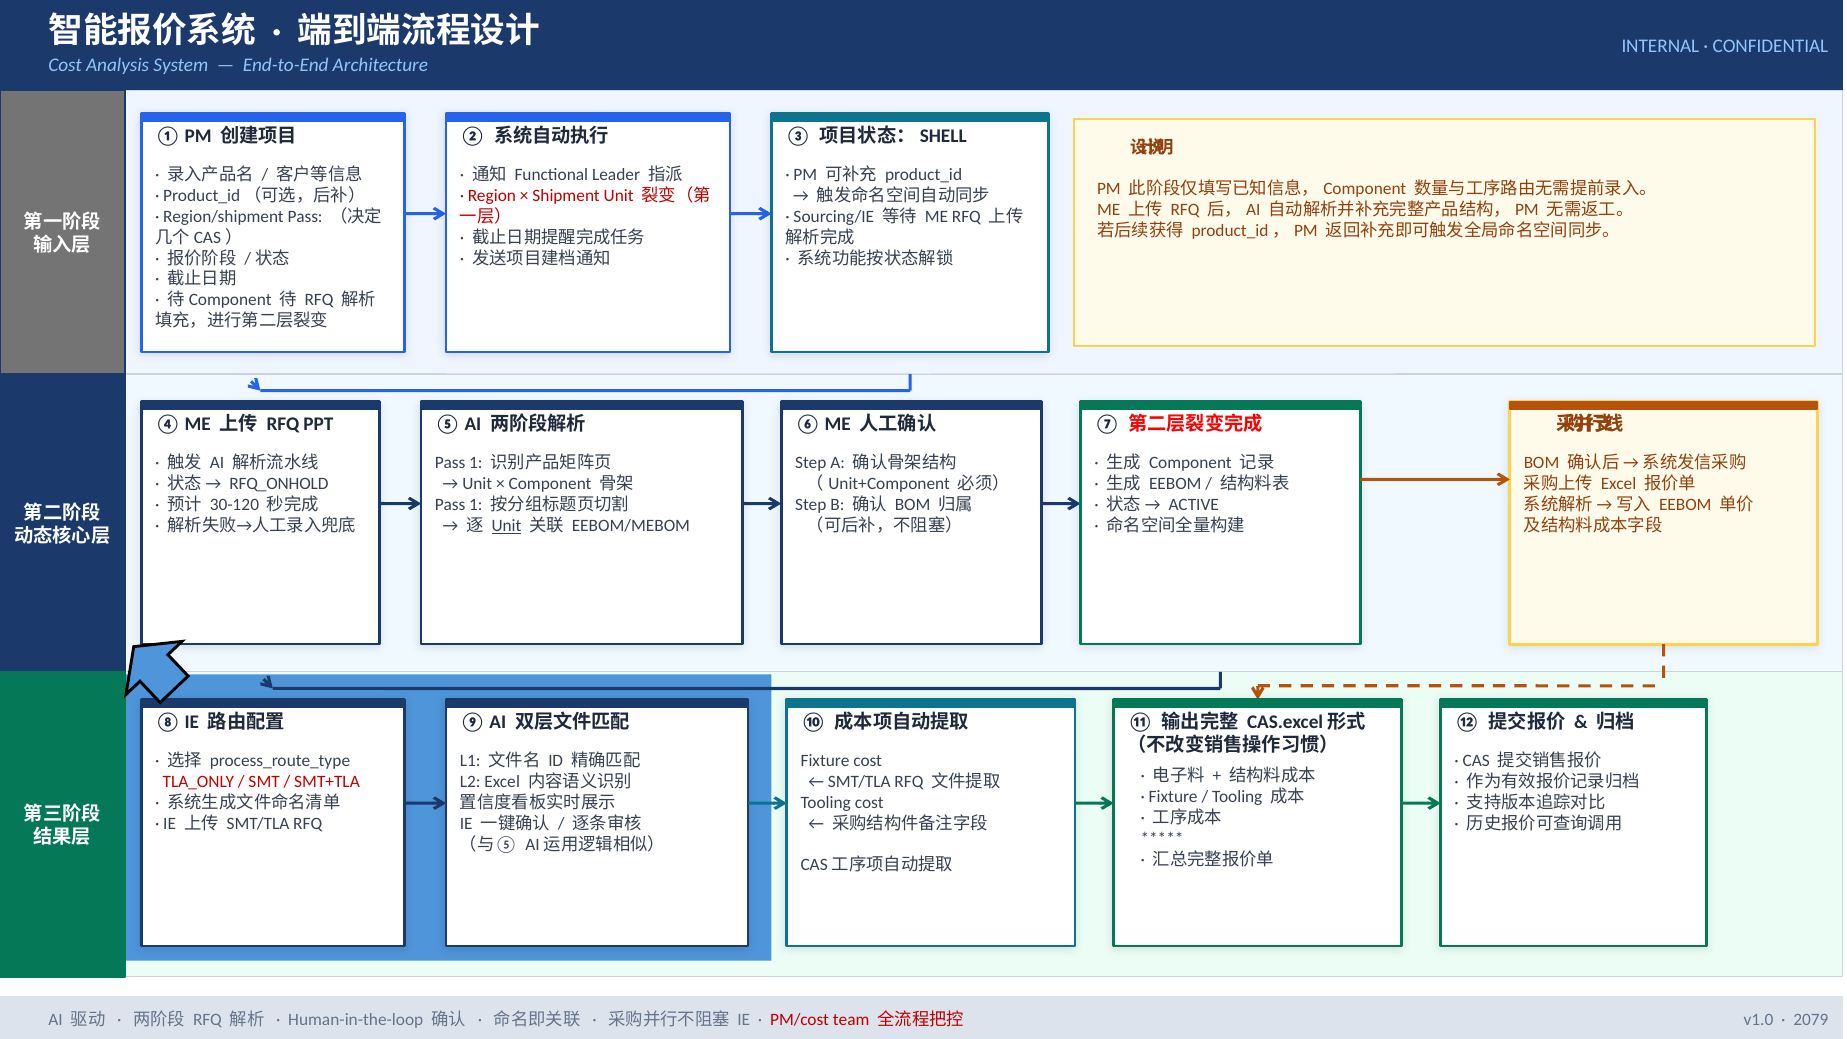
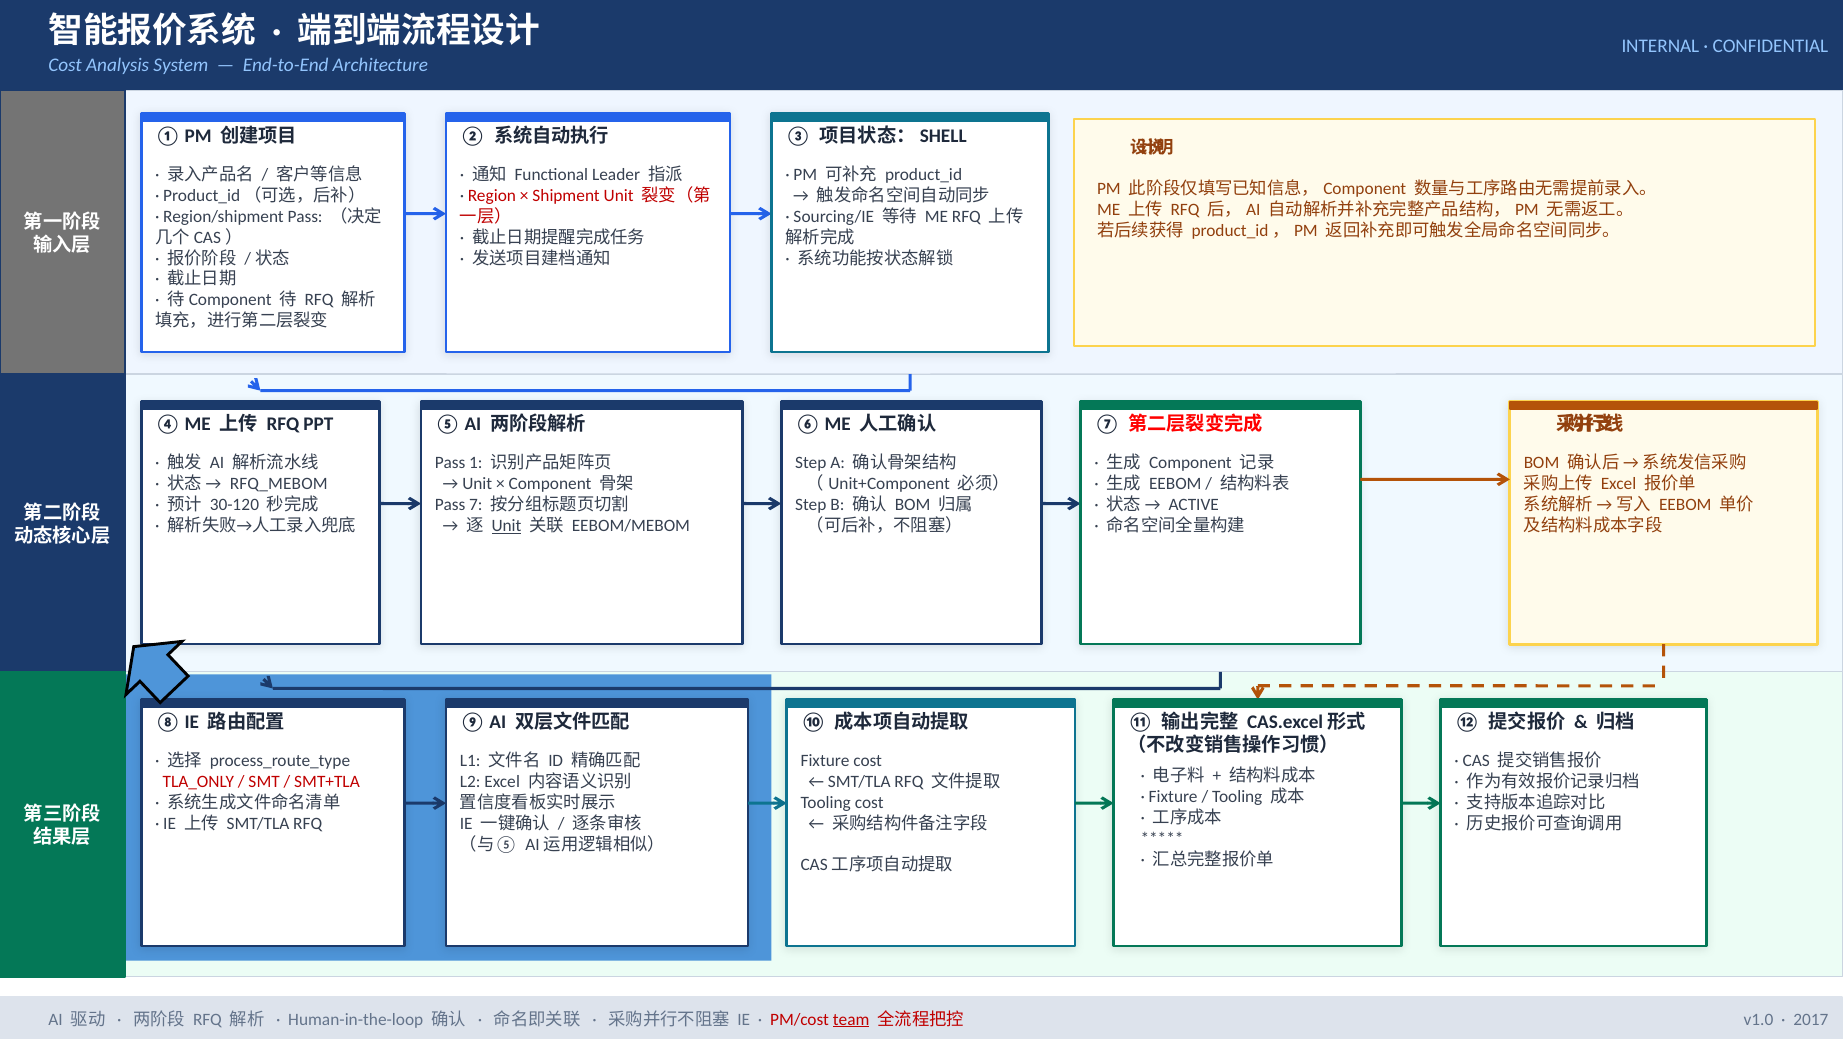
RFQ_ONHOLD: RFQ_ONHOLD -> RFQ_MEBOM (279, 484)
1: 1 -> 7 (476, 505)
team underline: none -> present (851, 1019)
2079: 2079 -> 2017 (1811, 1019)
